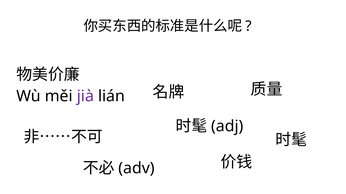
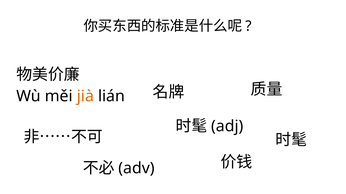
jià colour: purple -> orange (85, 96)
